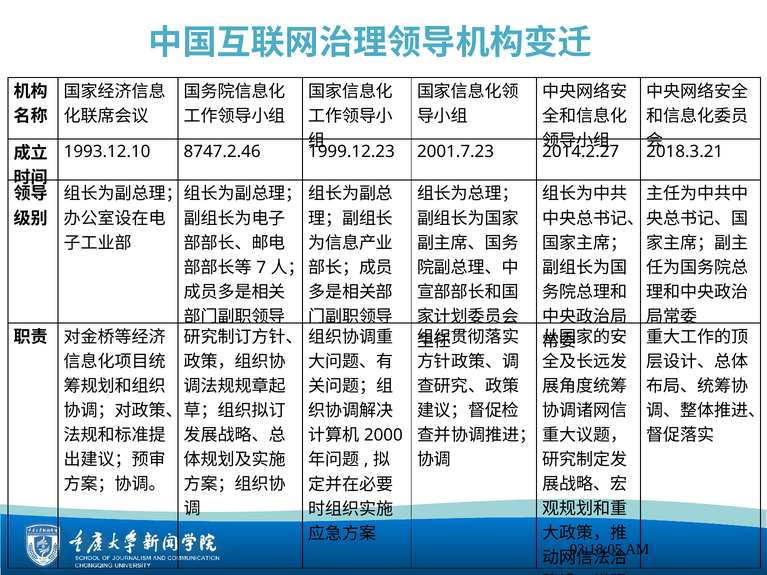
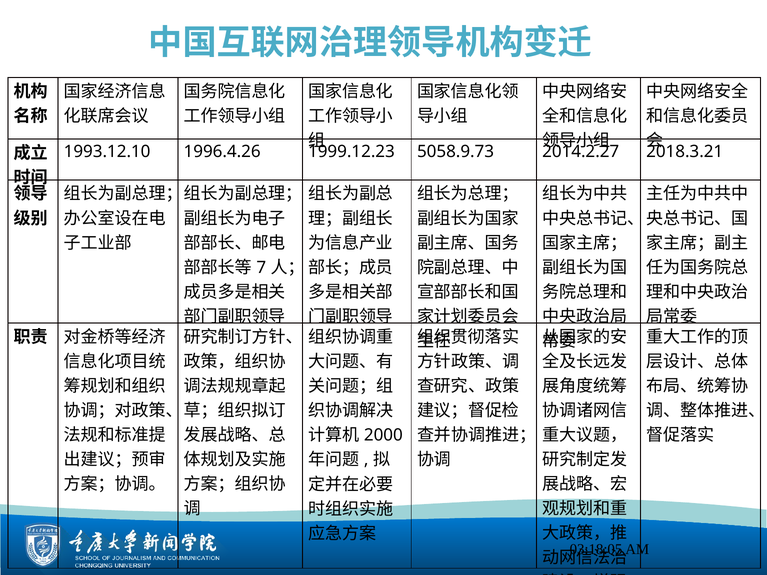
8747.2.46: 8747.2.46 -> 1996.4.26 (222, 151)
2001.7.23: 2001.7.23 -> 5058.9.73 (456, 151)
